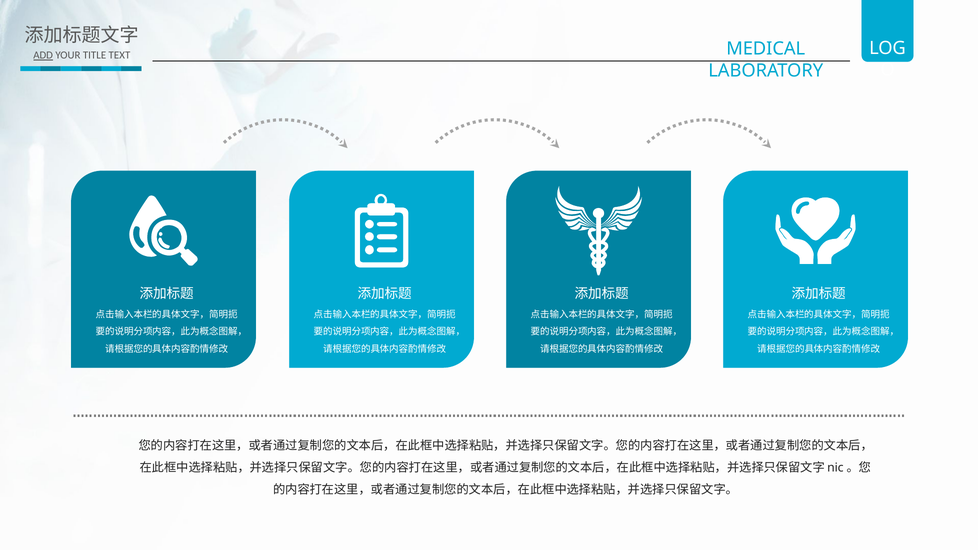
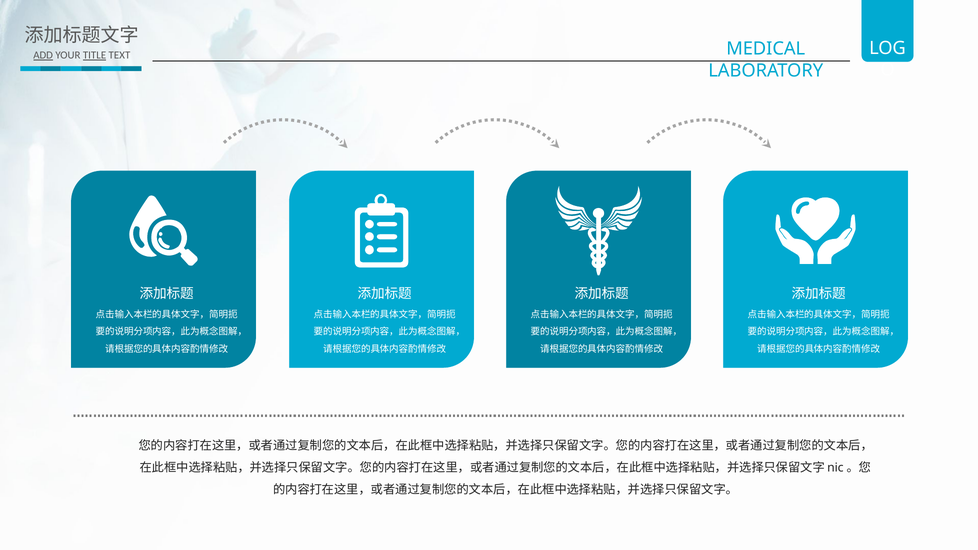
TITLE underline: none -> present (95, 55)
